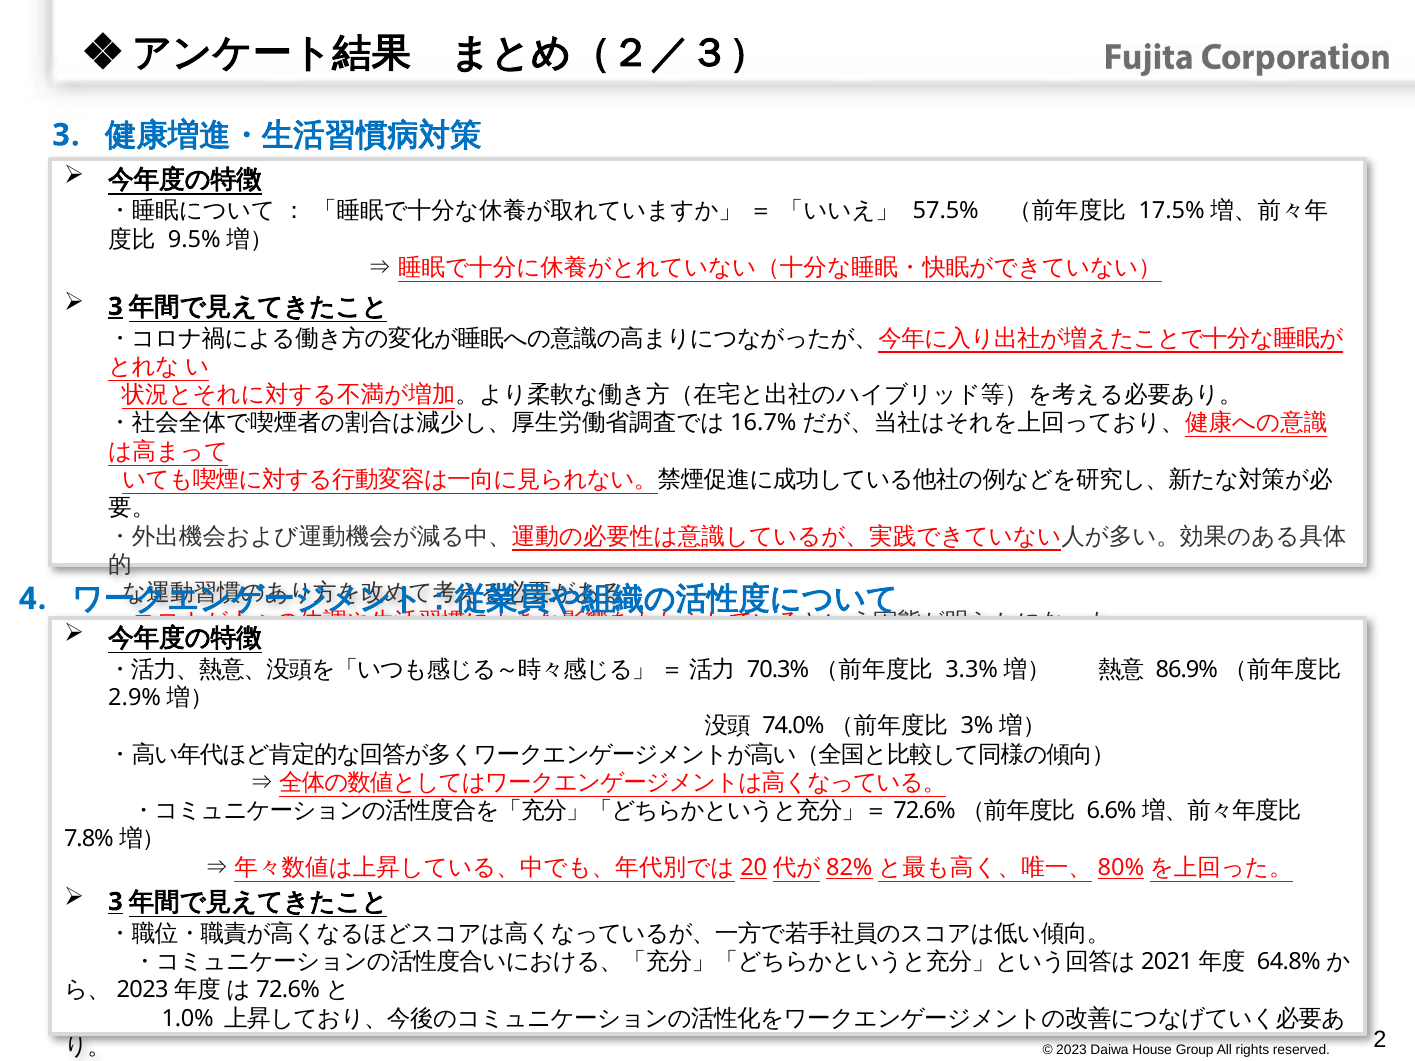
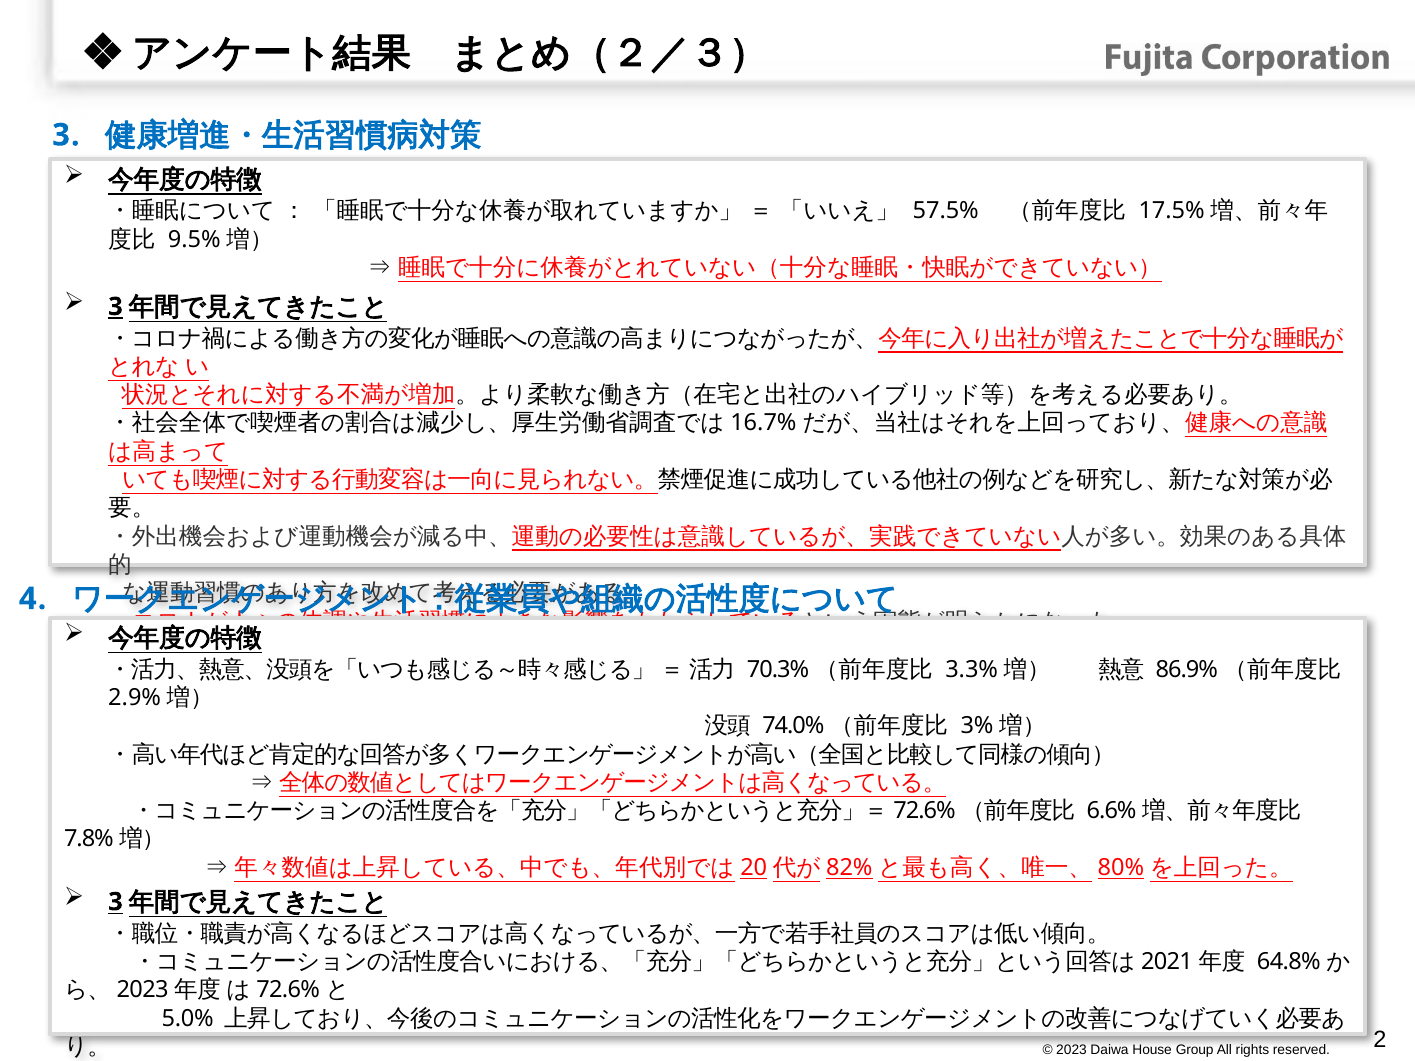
1.0%: 1.0% -> 5.0% (188, 1019)
